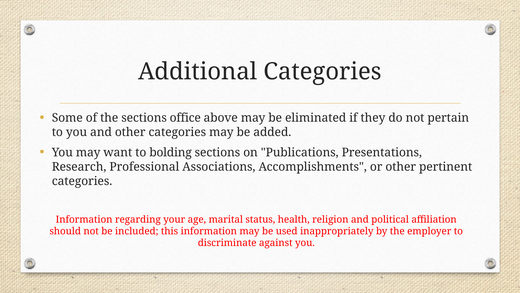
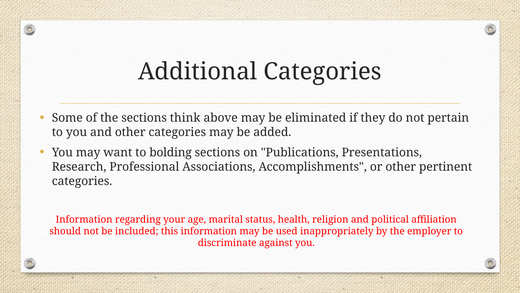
office: office -> think (185, 118)
